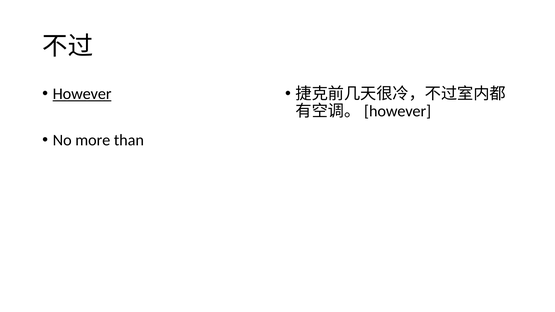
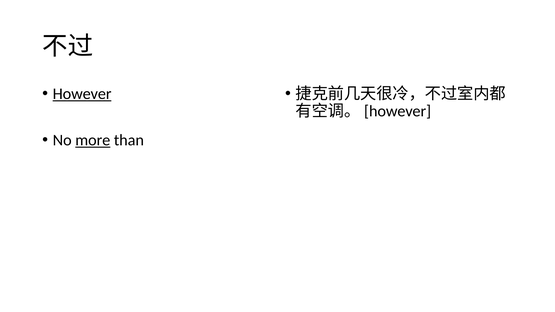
more underline: none -> present (93, 140)
